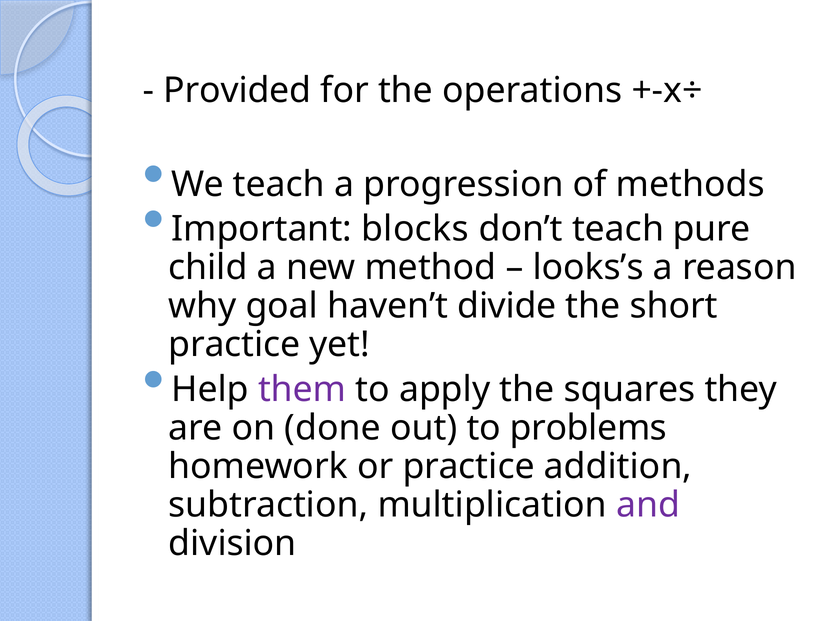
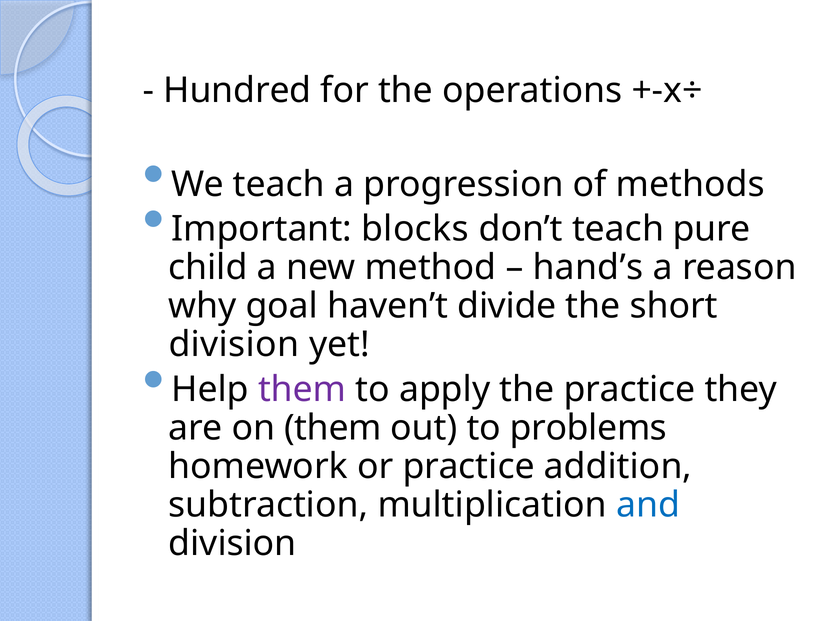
Provided: Provided -> Hundred (237, 91)
looks’s: looks’s -> hand’s (588, 268)
practice: practice -> division (234, 345)
the squares: squares -> practice (630, 389)
on done: done -> them (333, 428)
and colour: purple -> blue (648, 505)
